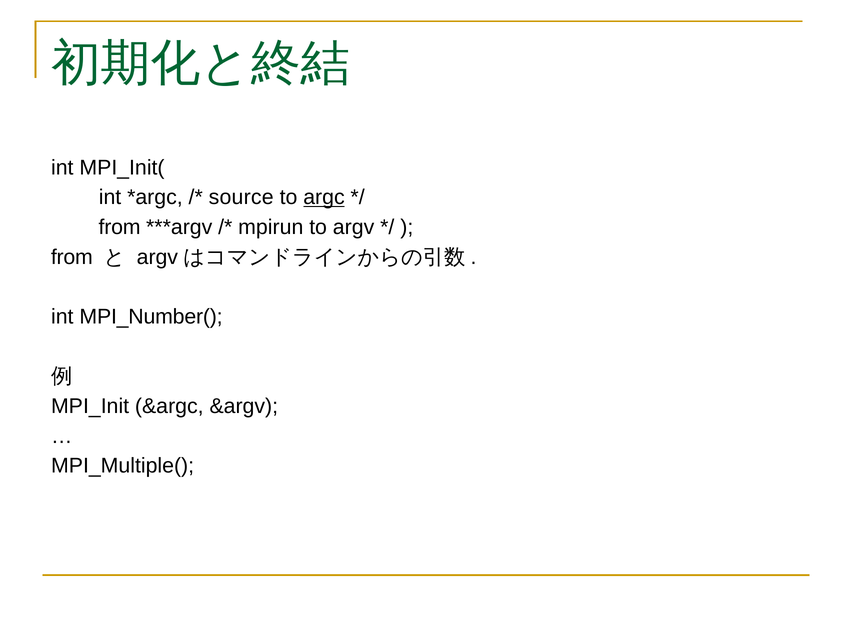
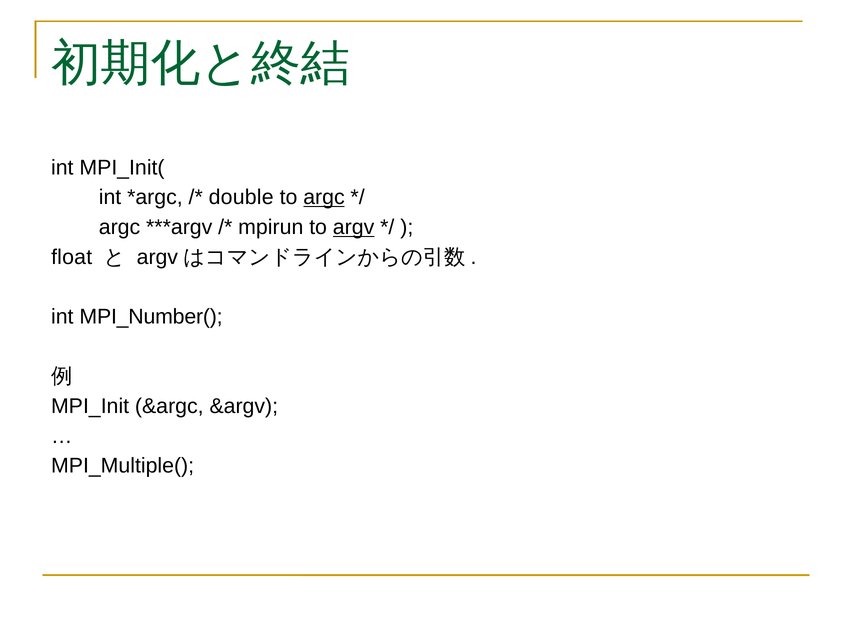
source: source -> double (241, 197)
from: from -> argc (119, 227)
argv underline: none -> present (354, 227)
from: from -> float (72, 257)
